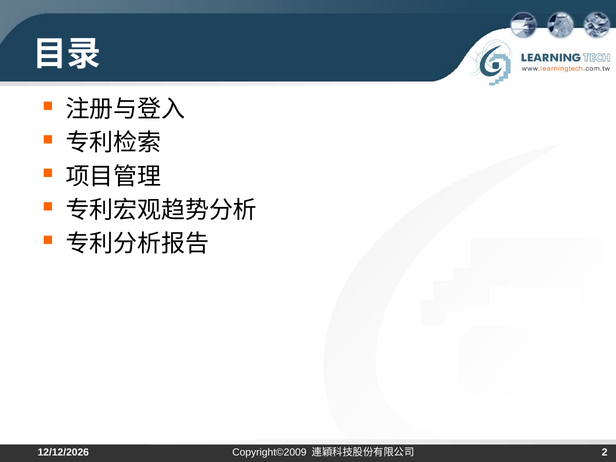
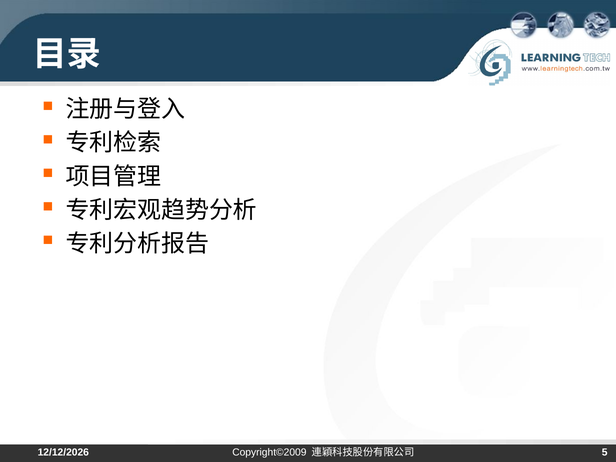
2: 2 -> 5 (605, 452)
